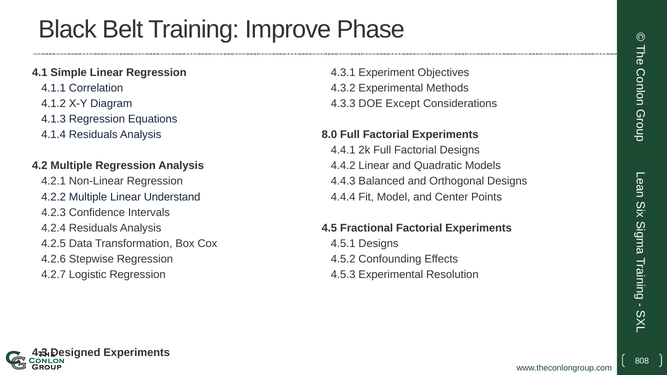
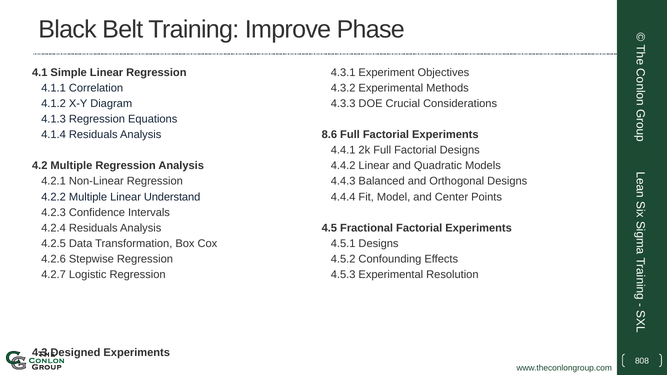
Except: Except -> Crucial (403, 104)
8.0: 8.0 -> 8.6 (329, 135)
